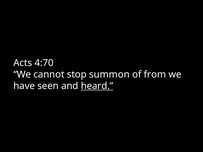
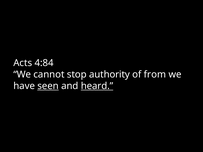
4:70: 4:70 -> 4:84 (44, 63)
summon: summon -> authority (109, 75)
seen underline: none -> present (48, 86)
